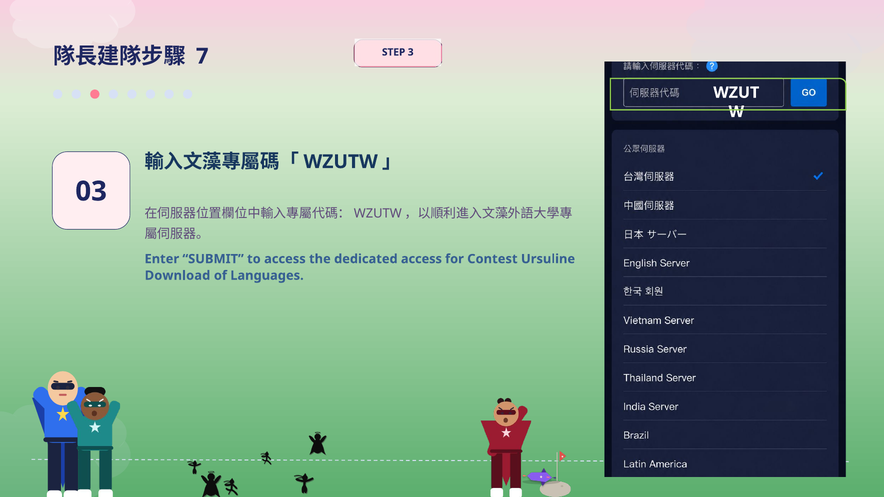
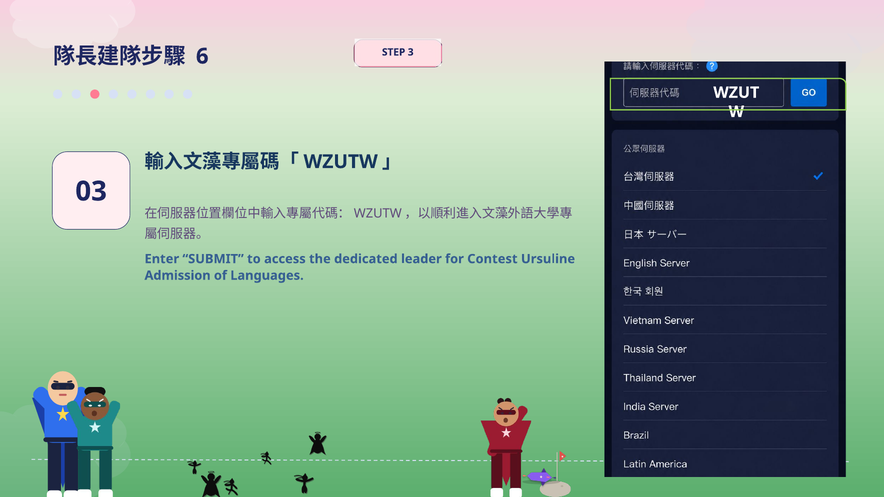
7: 7 -> 6 (202, 56)
dedicated access: access -> leader (421, 259)
Download: Download -> Admission (178, 276)
